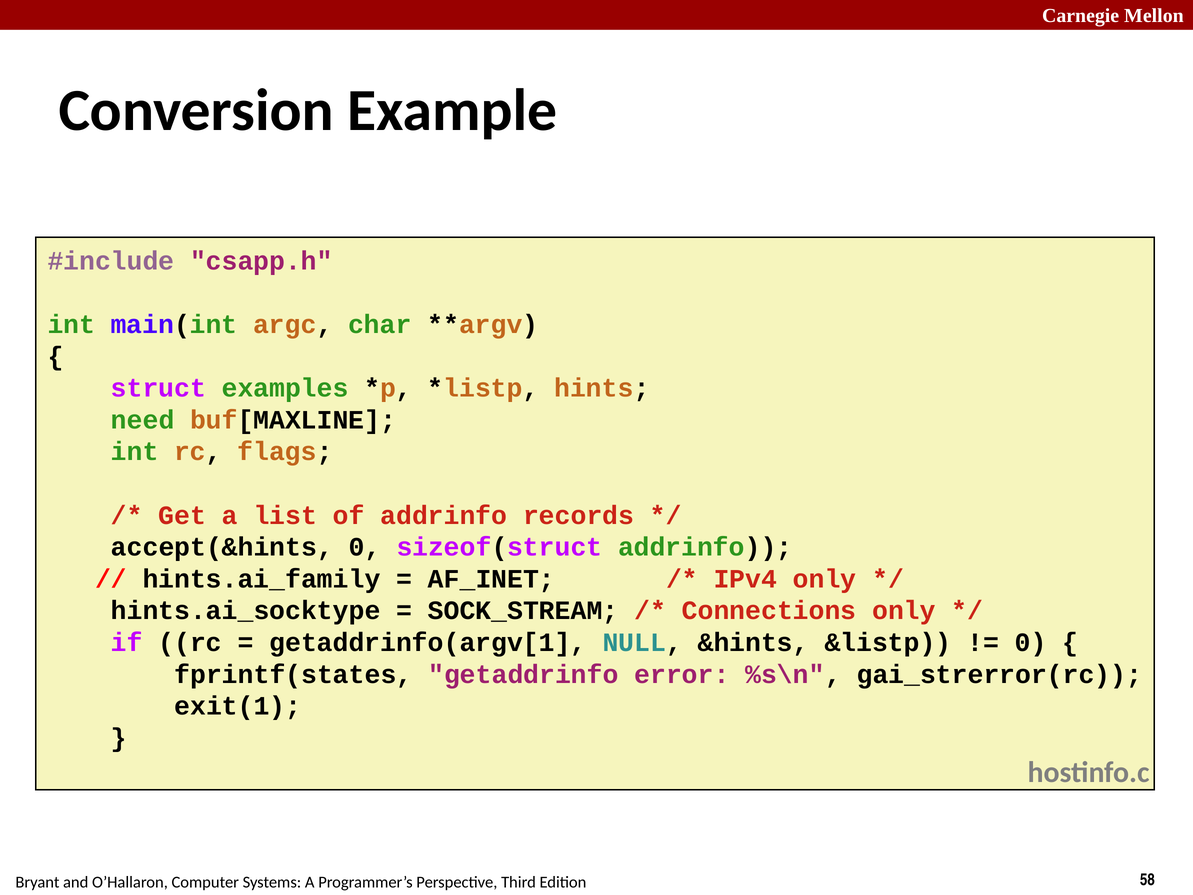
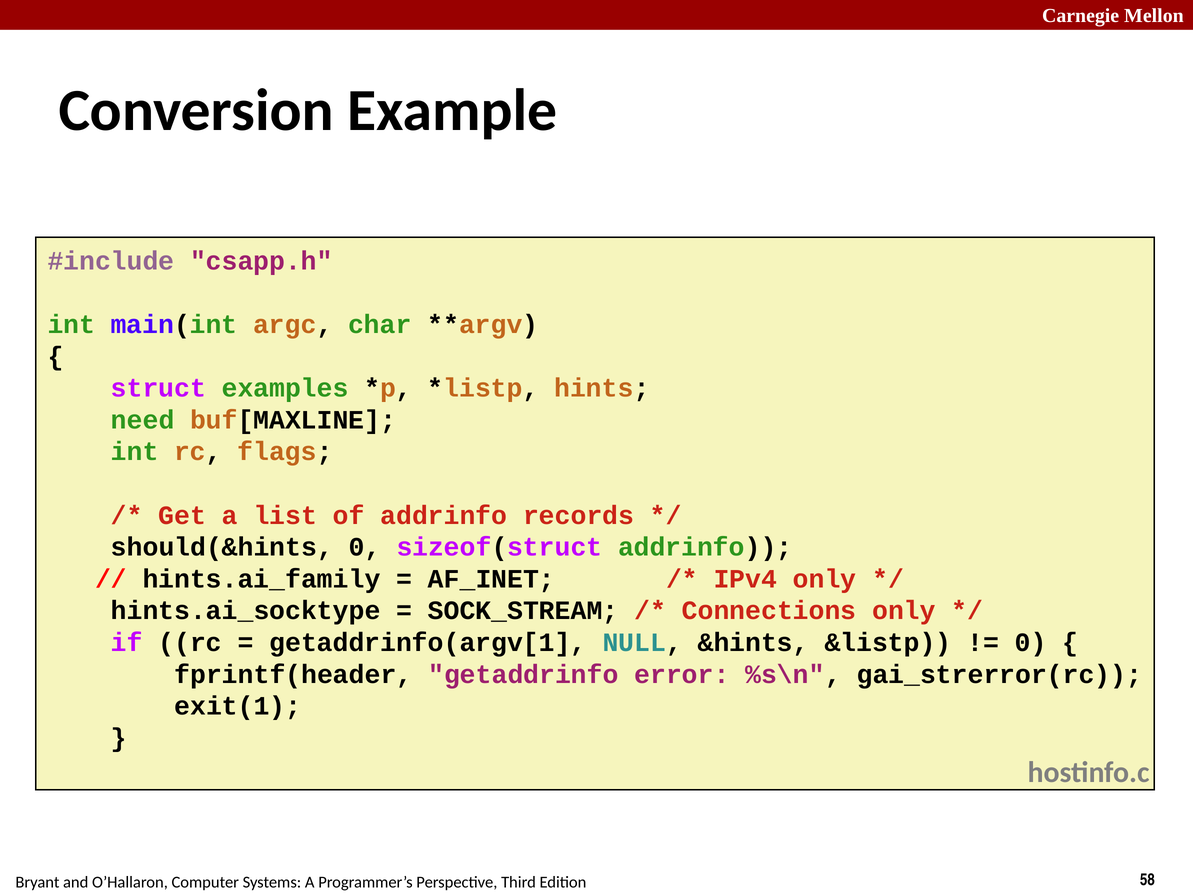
accept(&hints: accept(&hints -> should(&hints (222, 547)
fprintf(states: fprintf(states -> fprintf(header (293, 674)
